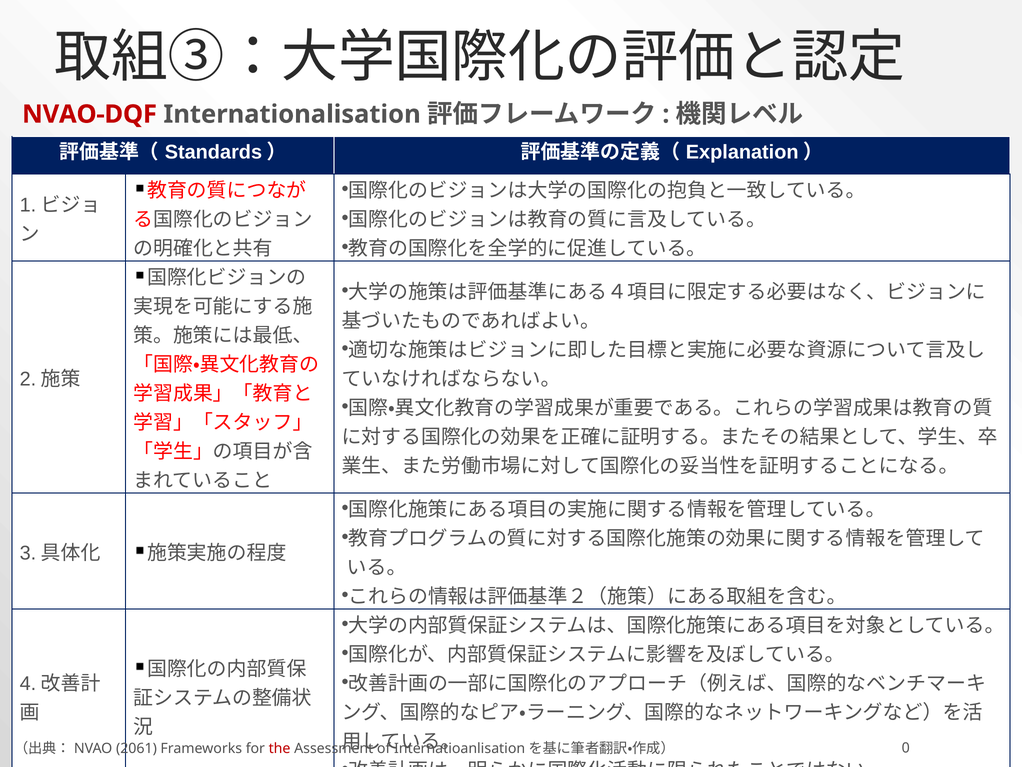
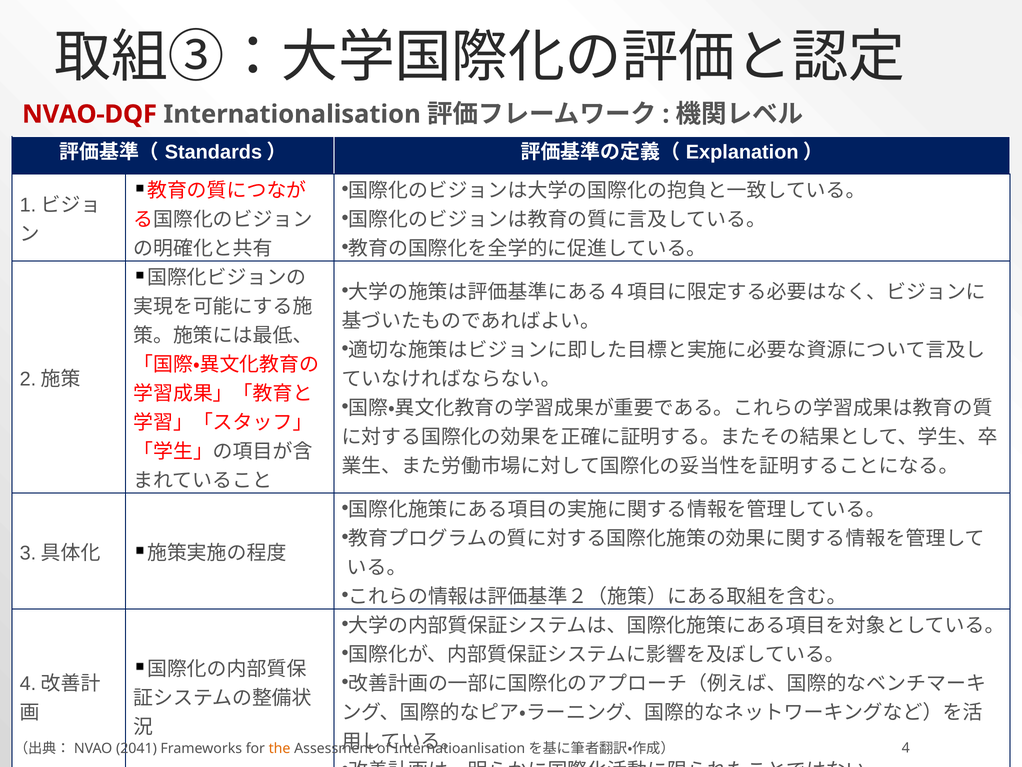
2061: 2061 -> 2041 (136, 748)
the colour: red -> orange (280, 748)
0: 0 -> 4 (906, 747)
